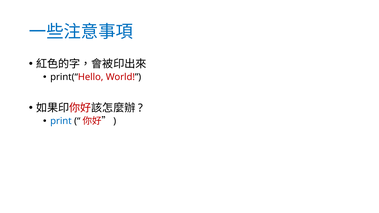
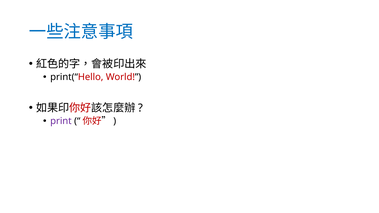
print colour: blue -> purple (61, 121)
